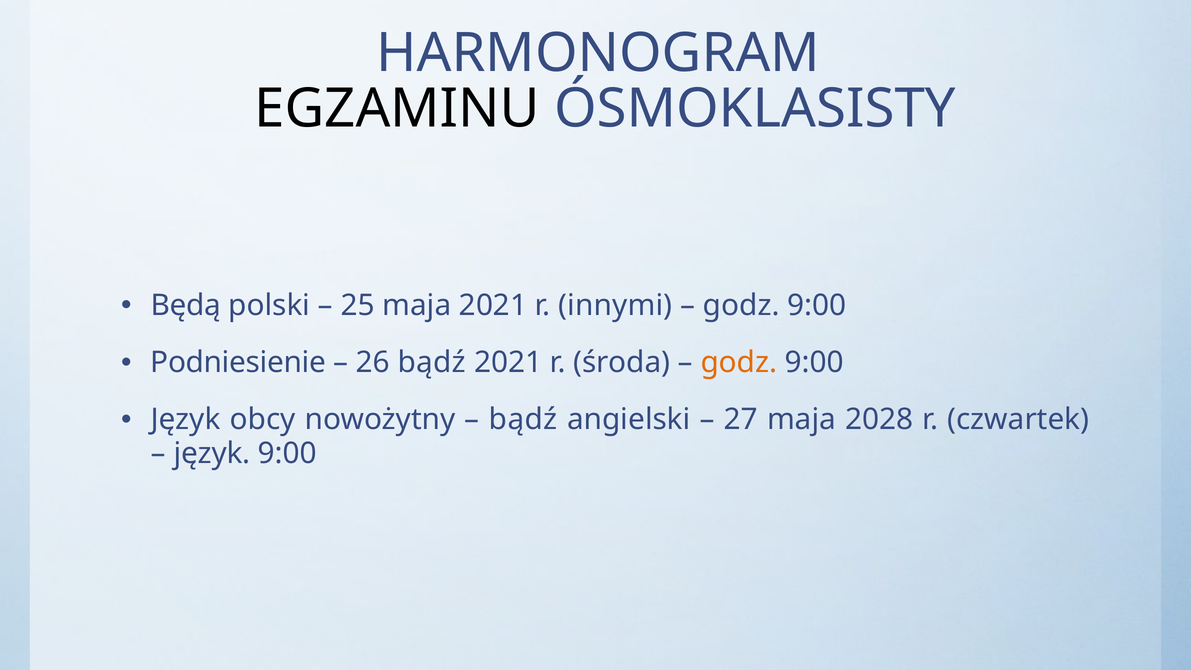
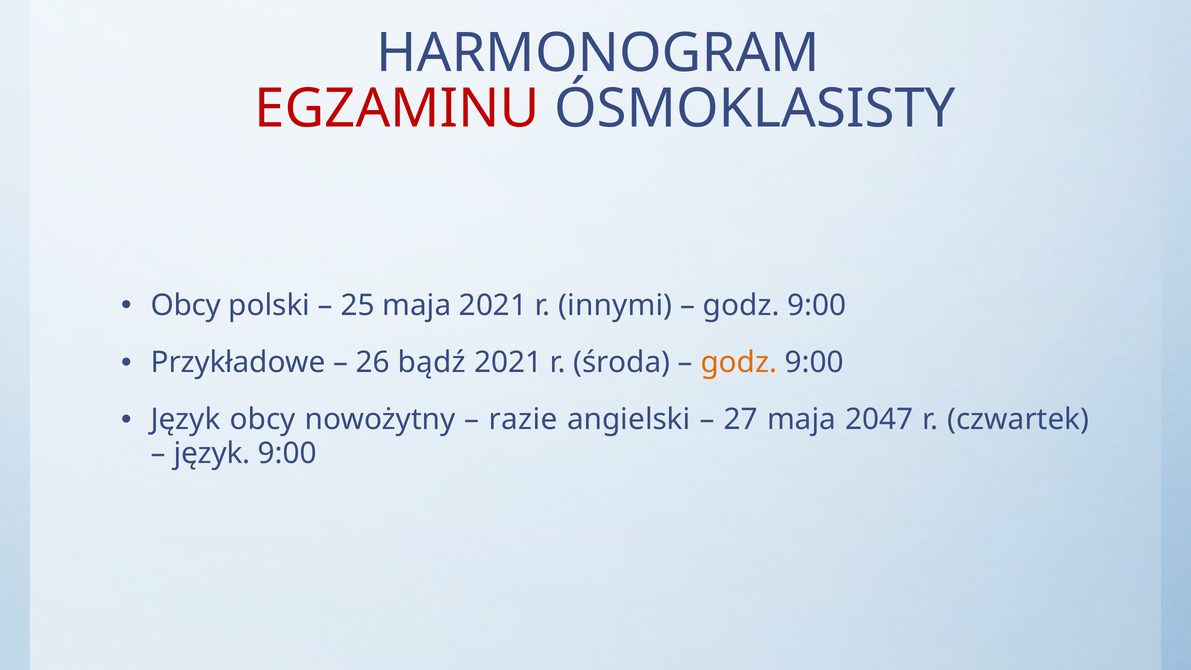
EGZAMINU colour: black -> red (397, 109)
Będą: Będą -> Obcy (186, 306)
Podniesienie: Podniesienie -> Przykładowe (238, 363)
bądź: bądź -> razie (523, 420)
2028: 2028 -> 2047 (879, 420)
